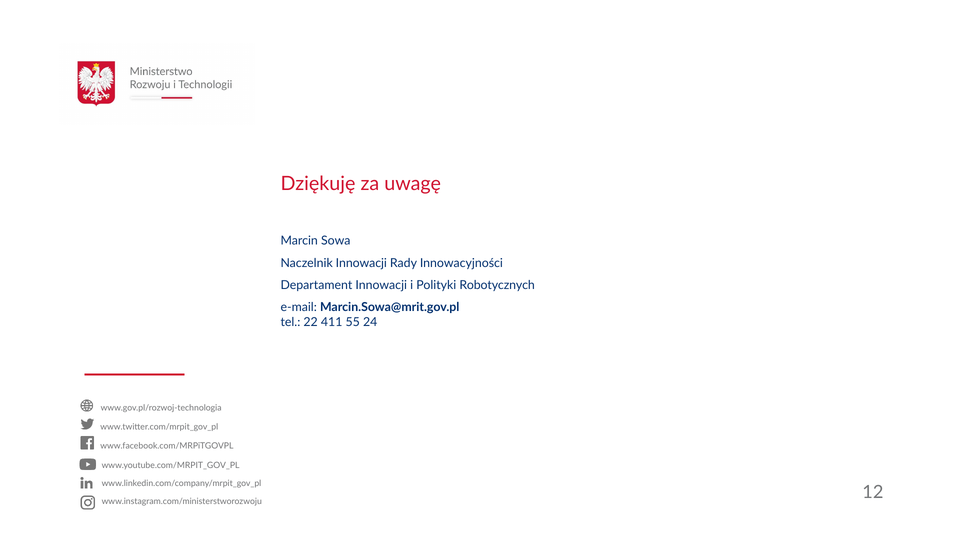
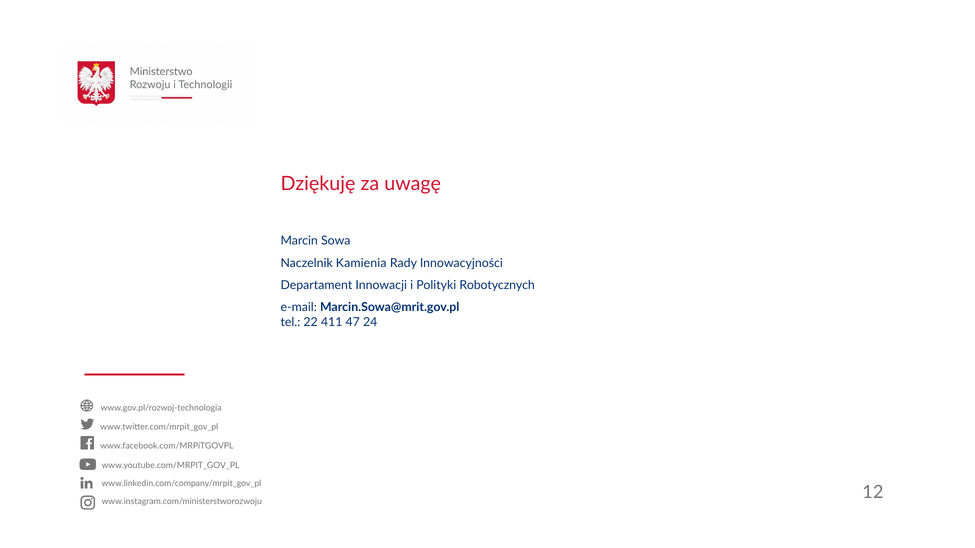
Naczelnik Innowacji: Innowacji -> Kamienia (361, 263)
55: 55 -> 47 (353, 322)
